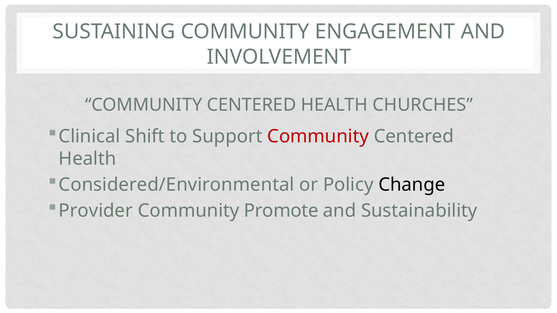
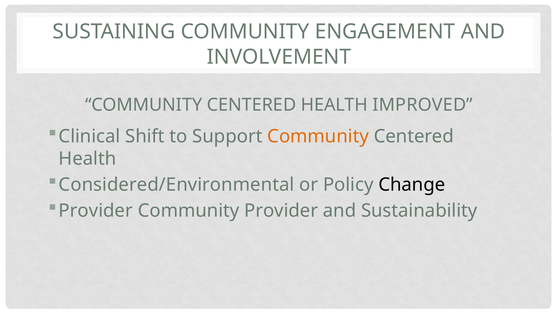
CHURCHES: CHURCHES -> IMPROVED (423, 105)
Community colour: red -> orange (318, 137)
Community Promote: Promote -> Provider (281, 211)
